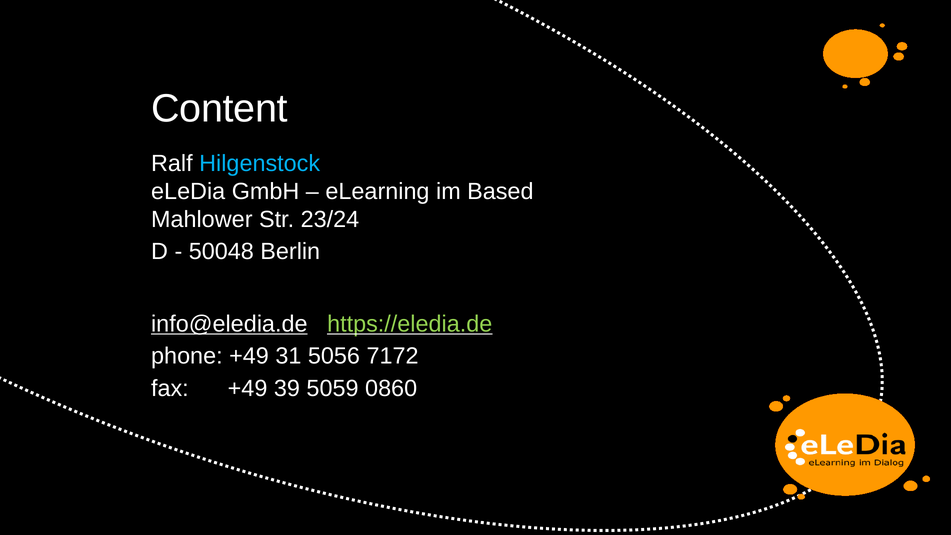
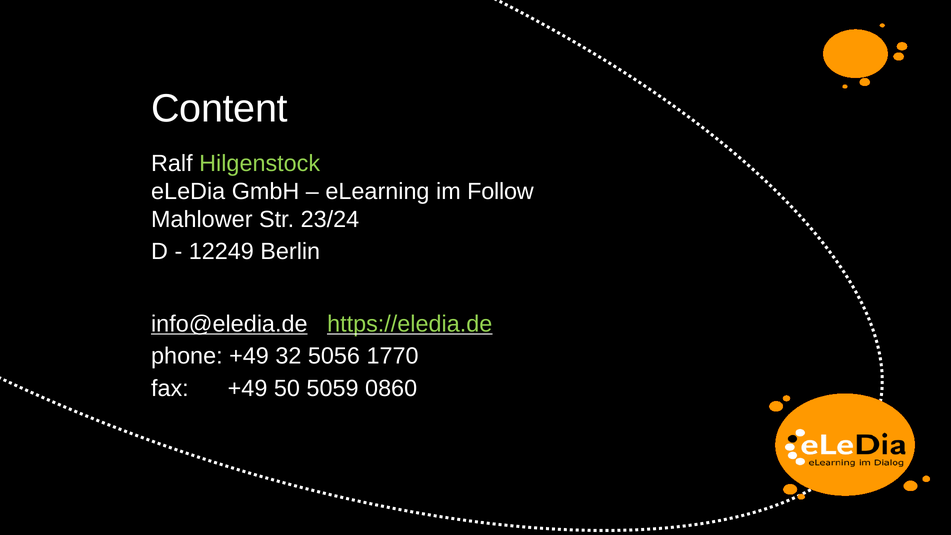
Hilgenstock colour: light blue -> light green (260, 163)
Based: Based -> Follow (500, 191)
50048: 50048 -> 12249 (221, 252)
31: 31 -> 32 (288, 356)
7172: 7172 -> 1770 (393, 356)
39: 39 -> 50 (287, 388)
